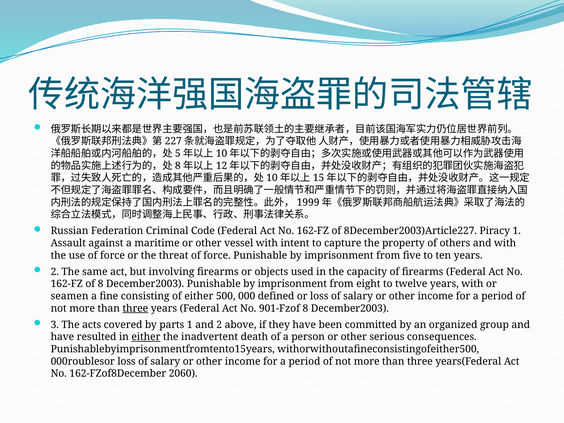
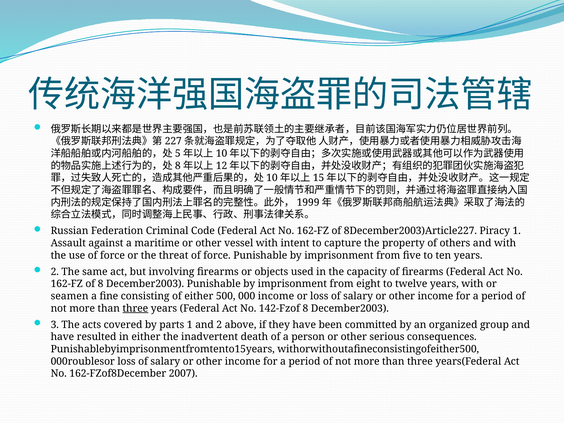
000 defined: defined -> income (276, 296)
901-Fzof: 901-Fzof -> 142-Fzof (279, 308)
either underline: present -> none (146, 337)
2060: 2060 -> 2007 (183, 374)
